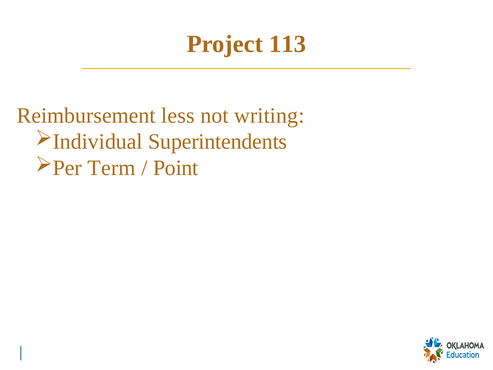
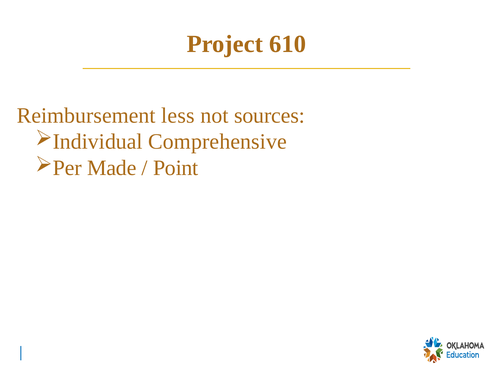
113: 113 -> 610 (288, 44)
writing: writing -> sources (269, 116)
Superintendents: Superintendents -> Comprehensive (218, 141)
Term: Term -> Made (112, 168)
